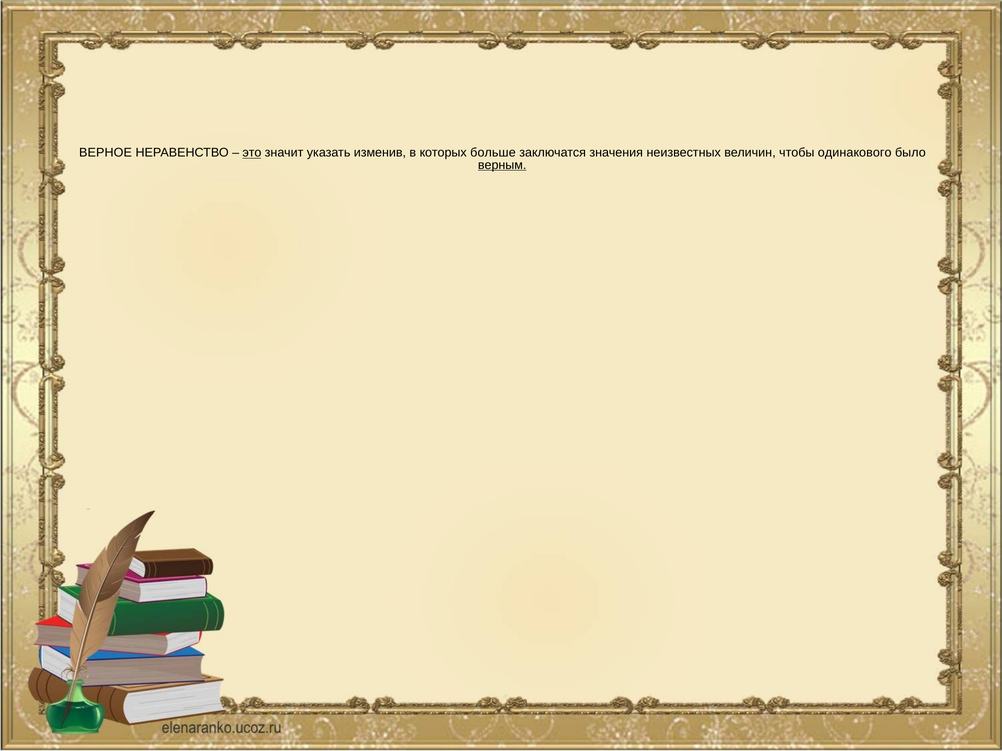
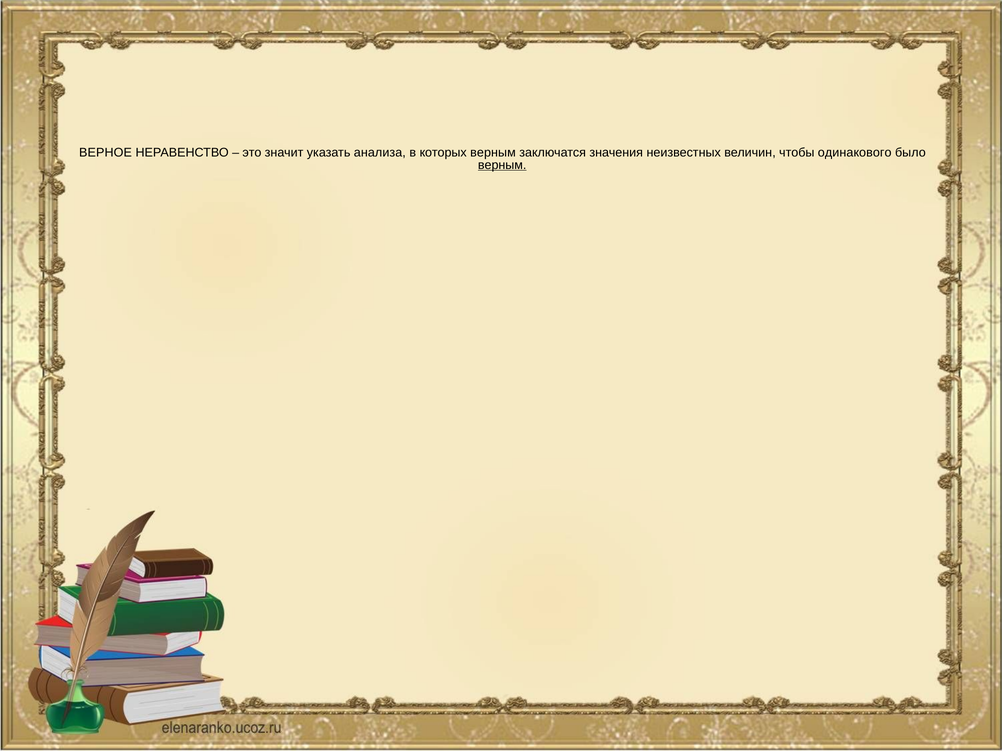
это underline: present -> none (252, 153)
изменив: изменив -> анализа (380, 153)
которых больше: больше -> верным (493, 153)
